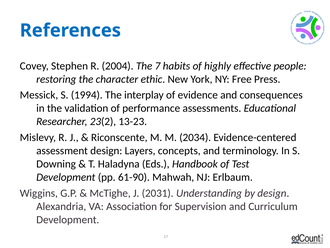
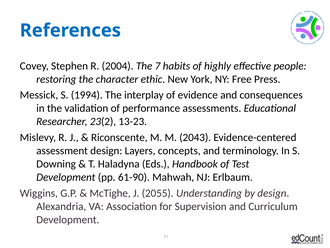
2034: 2034 -> 2043 (195, 137)
2031: 2031 -> 2055 (158, 193)
